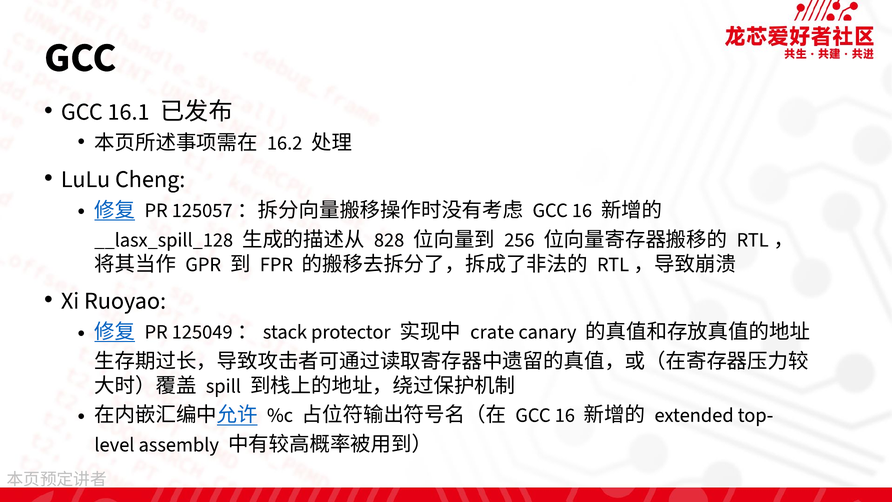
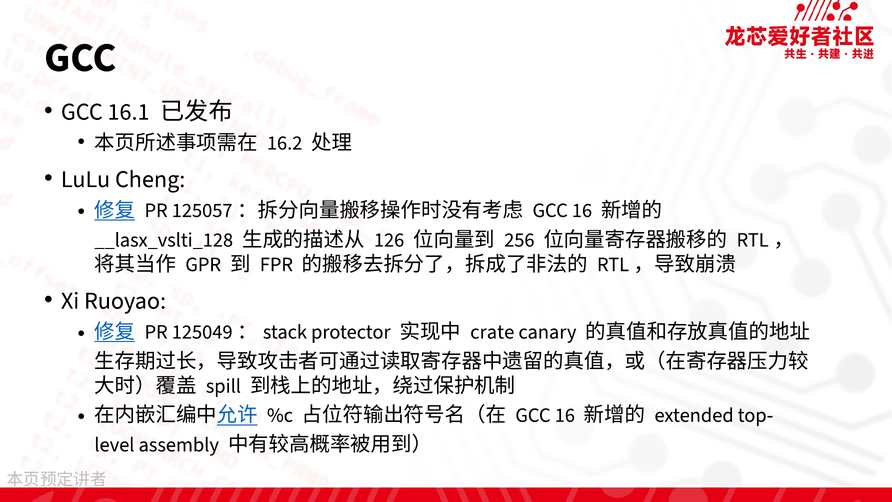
__lasx_spill_128: __lasx_spill_128 -> __lasx_vslti_128 (164, 240)
828: 828 -> 126 (389, 240)
